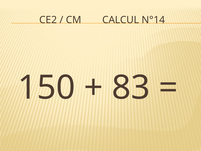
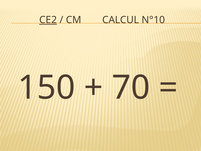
CE2 underline: none -> present (48, 20)
N°14: N°14 -> N°10 (153, 20)
83: 83 -> 70 (131, 88)
